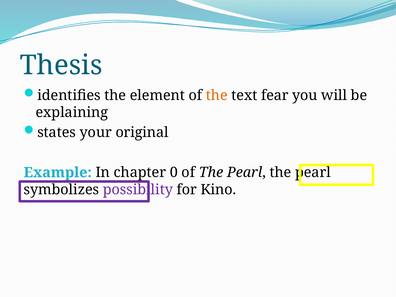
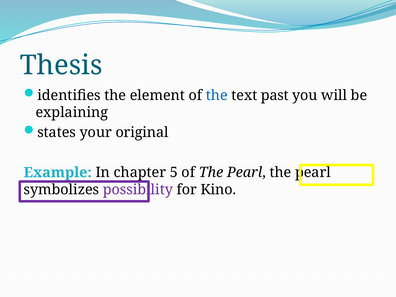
the colour: orange -> blue (217, 95)
fear: fear -> past (275, 95)
0: 0 -> 5 (174, 172)
